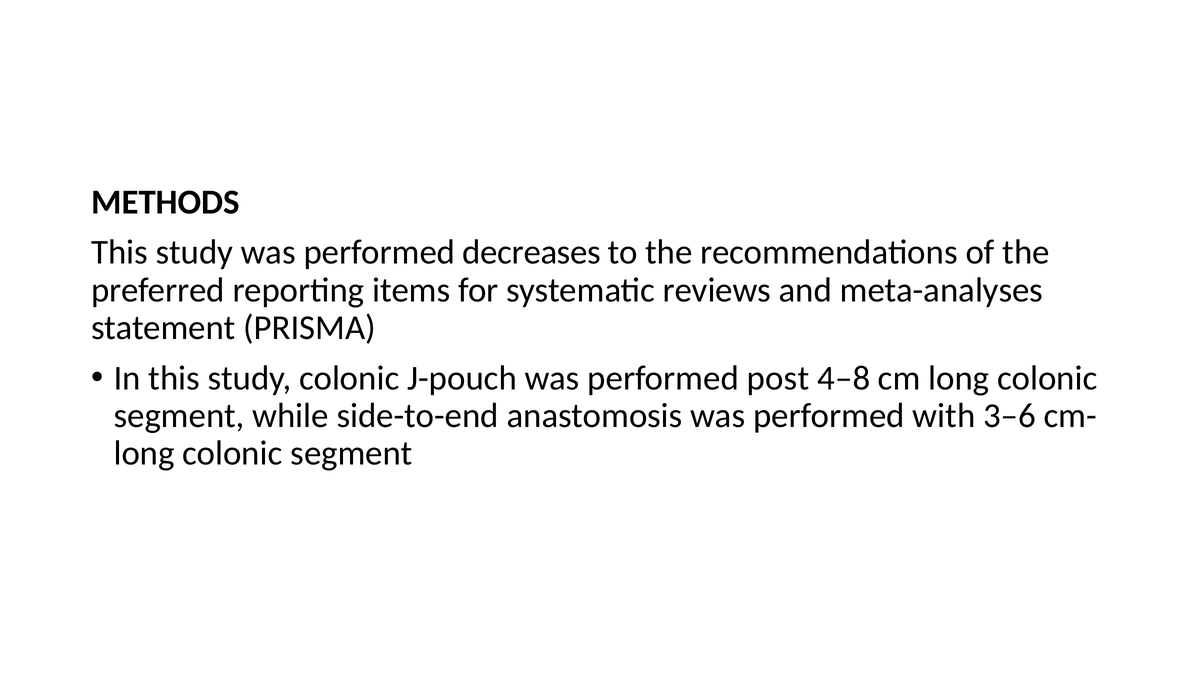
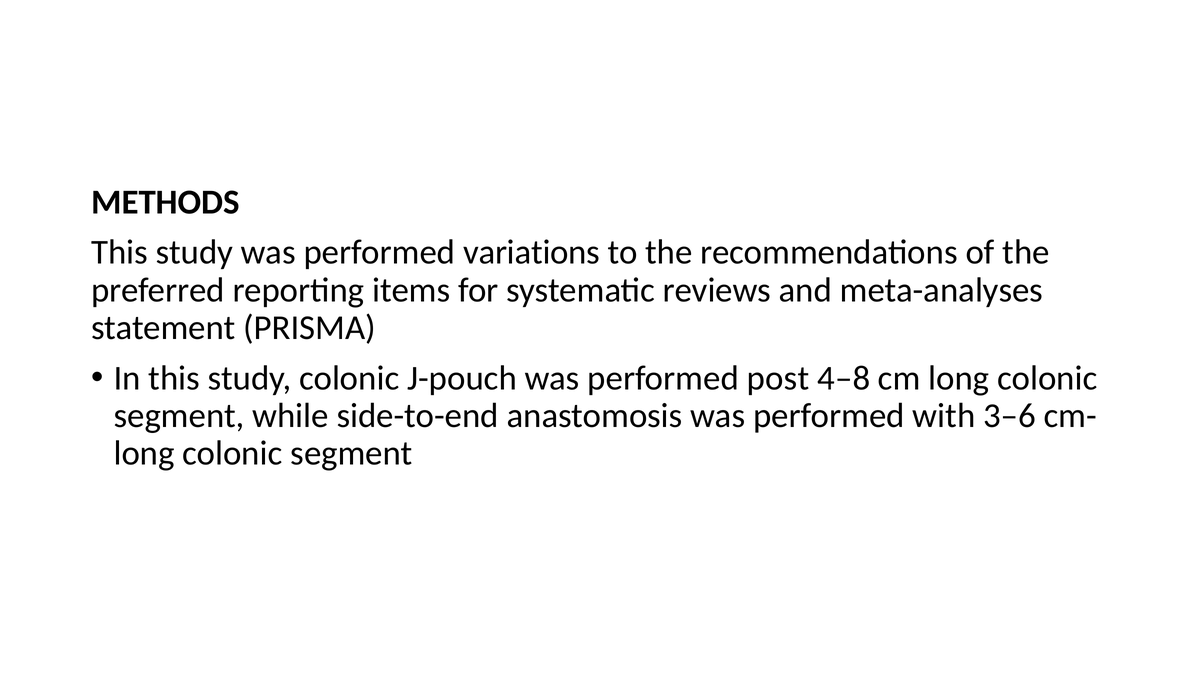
decreases: decreases -> variations (532, 252)
